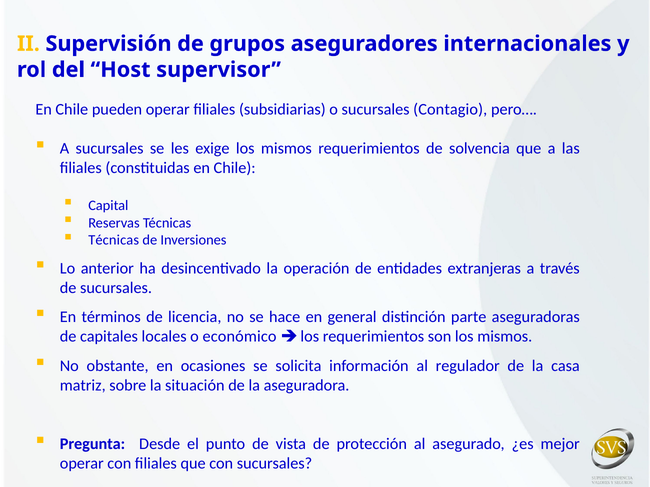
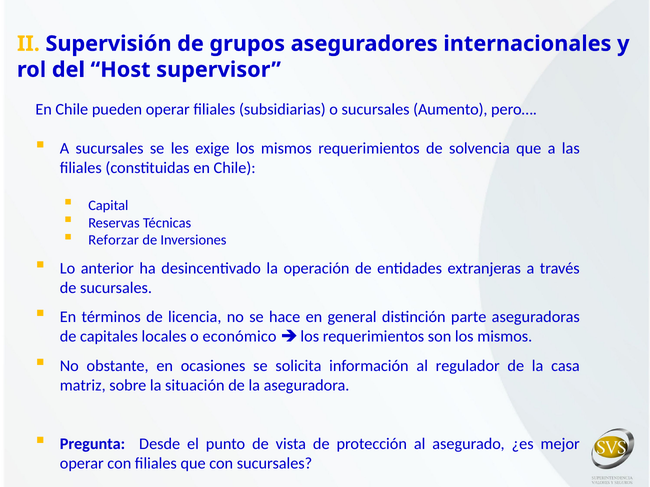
Contagio: Contagio -> Aumento (450, 109)
Técnicas: Técnicas -> Reforzar (114, 240)
